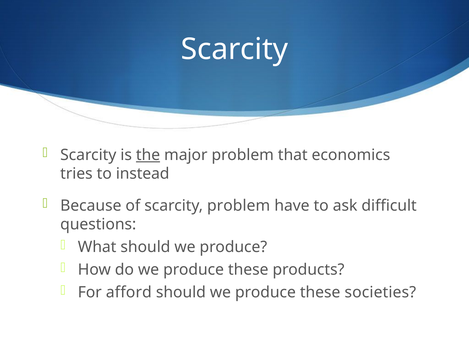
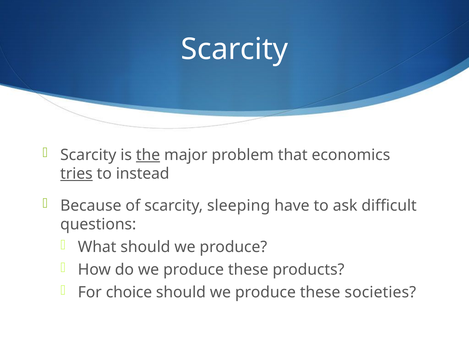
tries underline: none -> present (76, 174)
scarcity problem: problem -> sleeping (239, 205)
afford: afford -> choice (129, 292)
